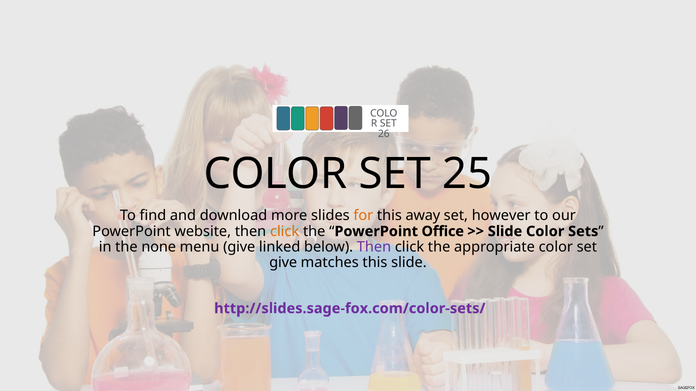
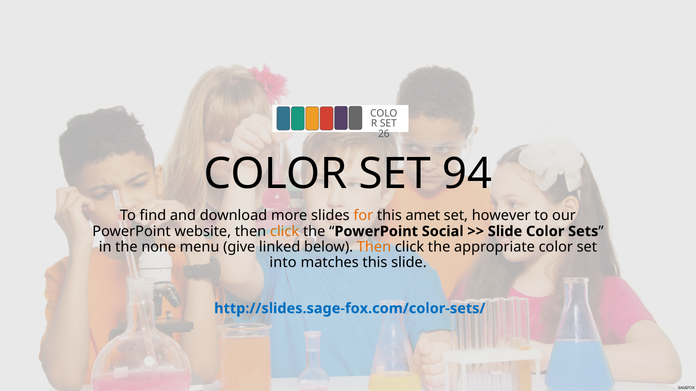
25: 25 -> 94 (467, 174)
away: away -> amet (423, 216)
Office: Office -> Social (443, 232)
Then colour: purple -> orange (374, 247)
give: give -> into (283, 263)
http://slides.sage-fox.com/color-sets/ colour: purple -> blue (350, 309)
